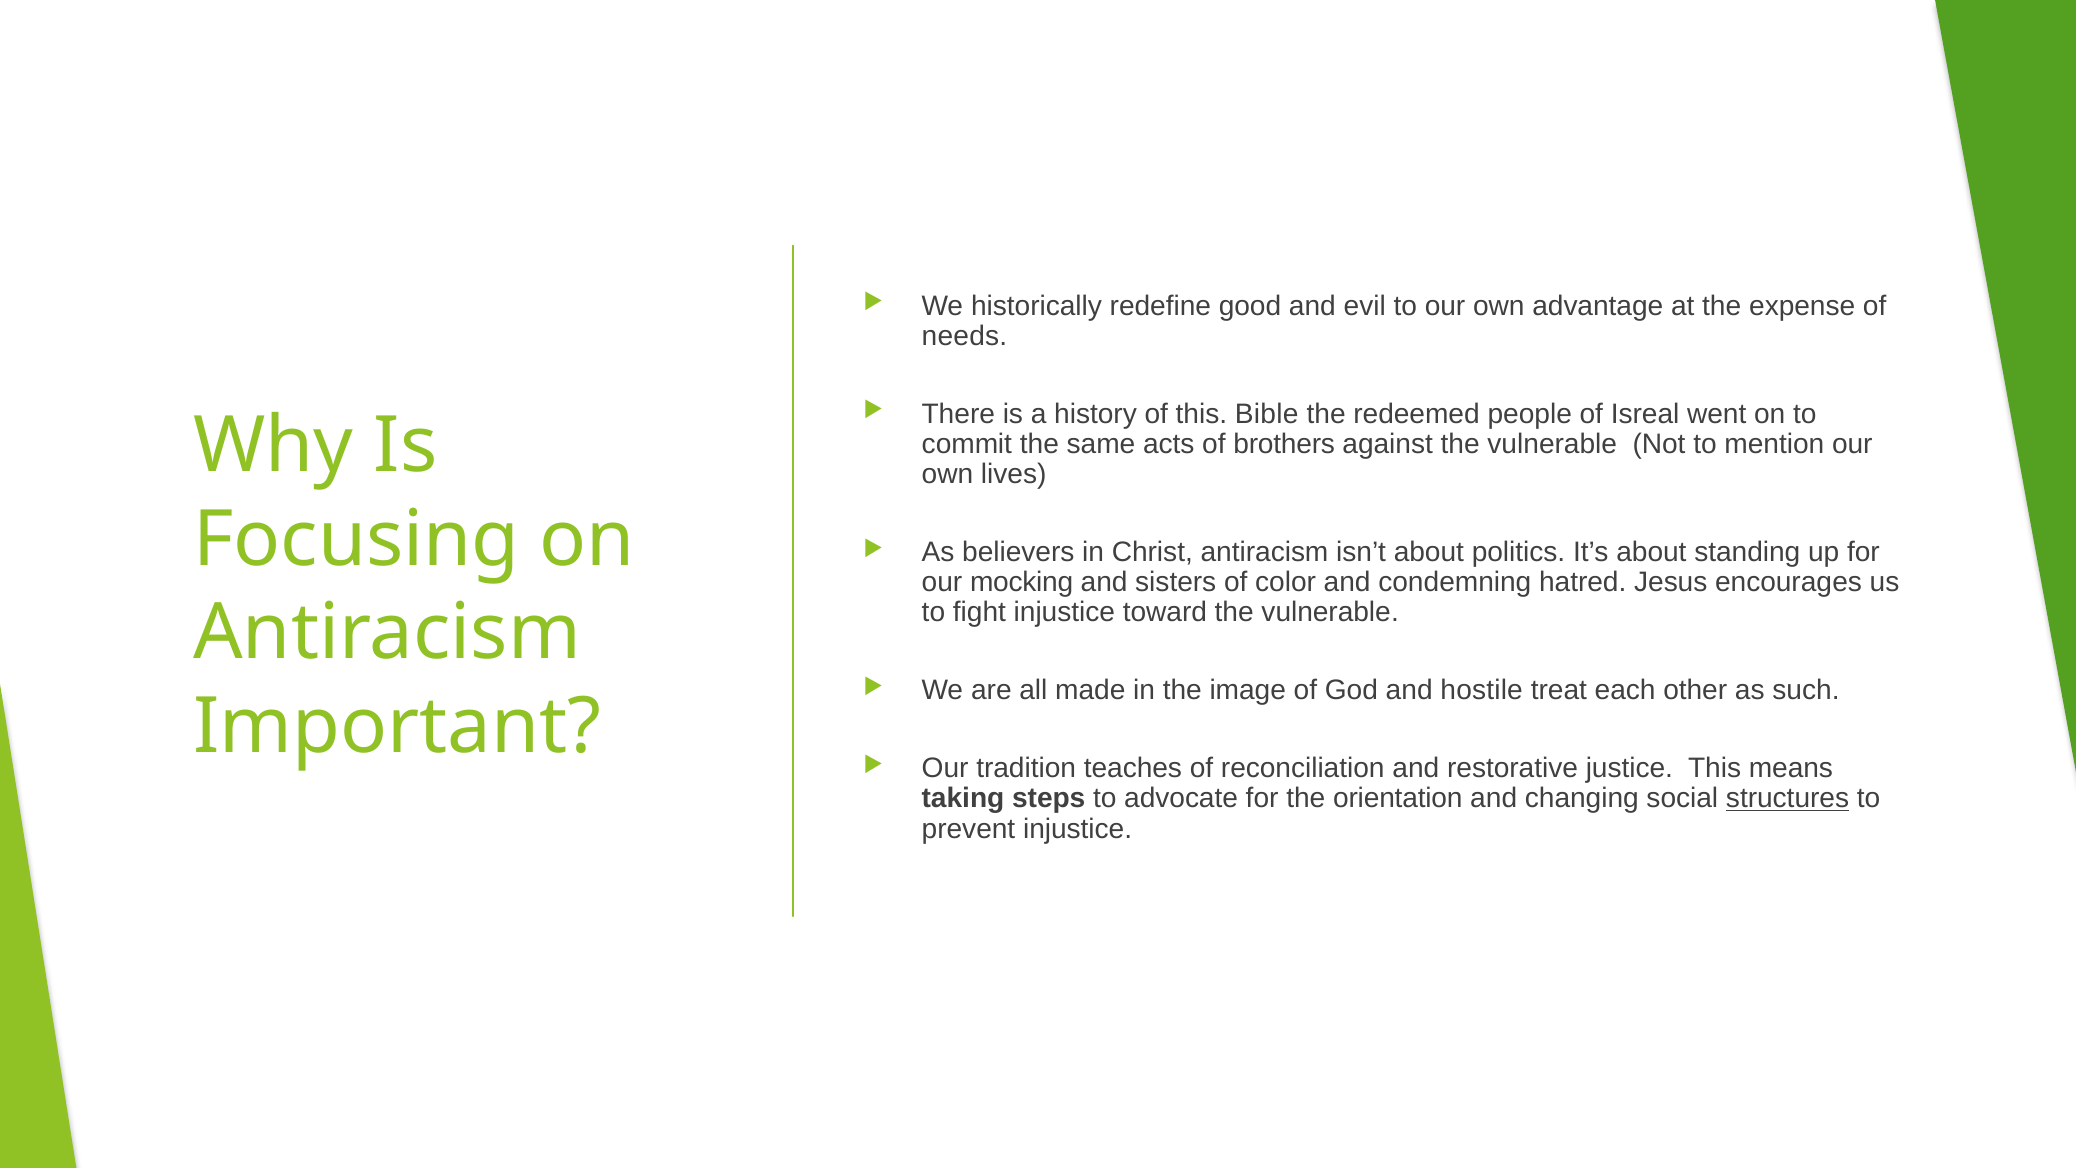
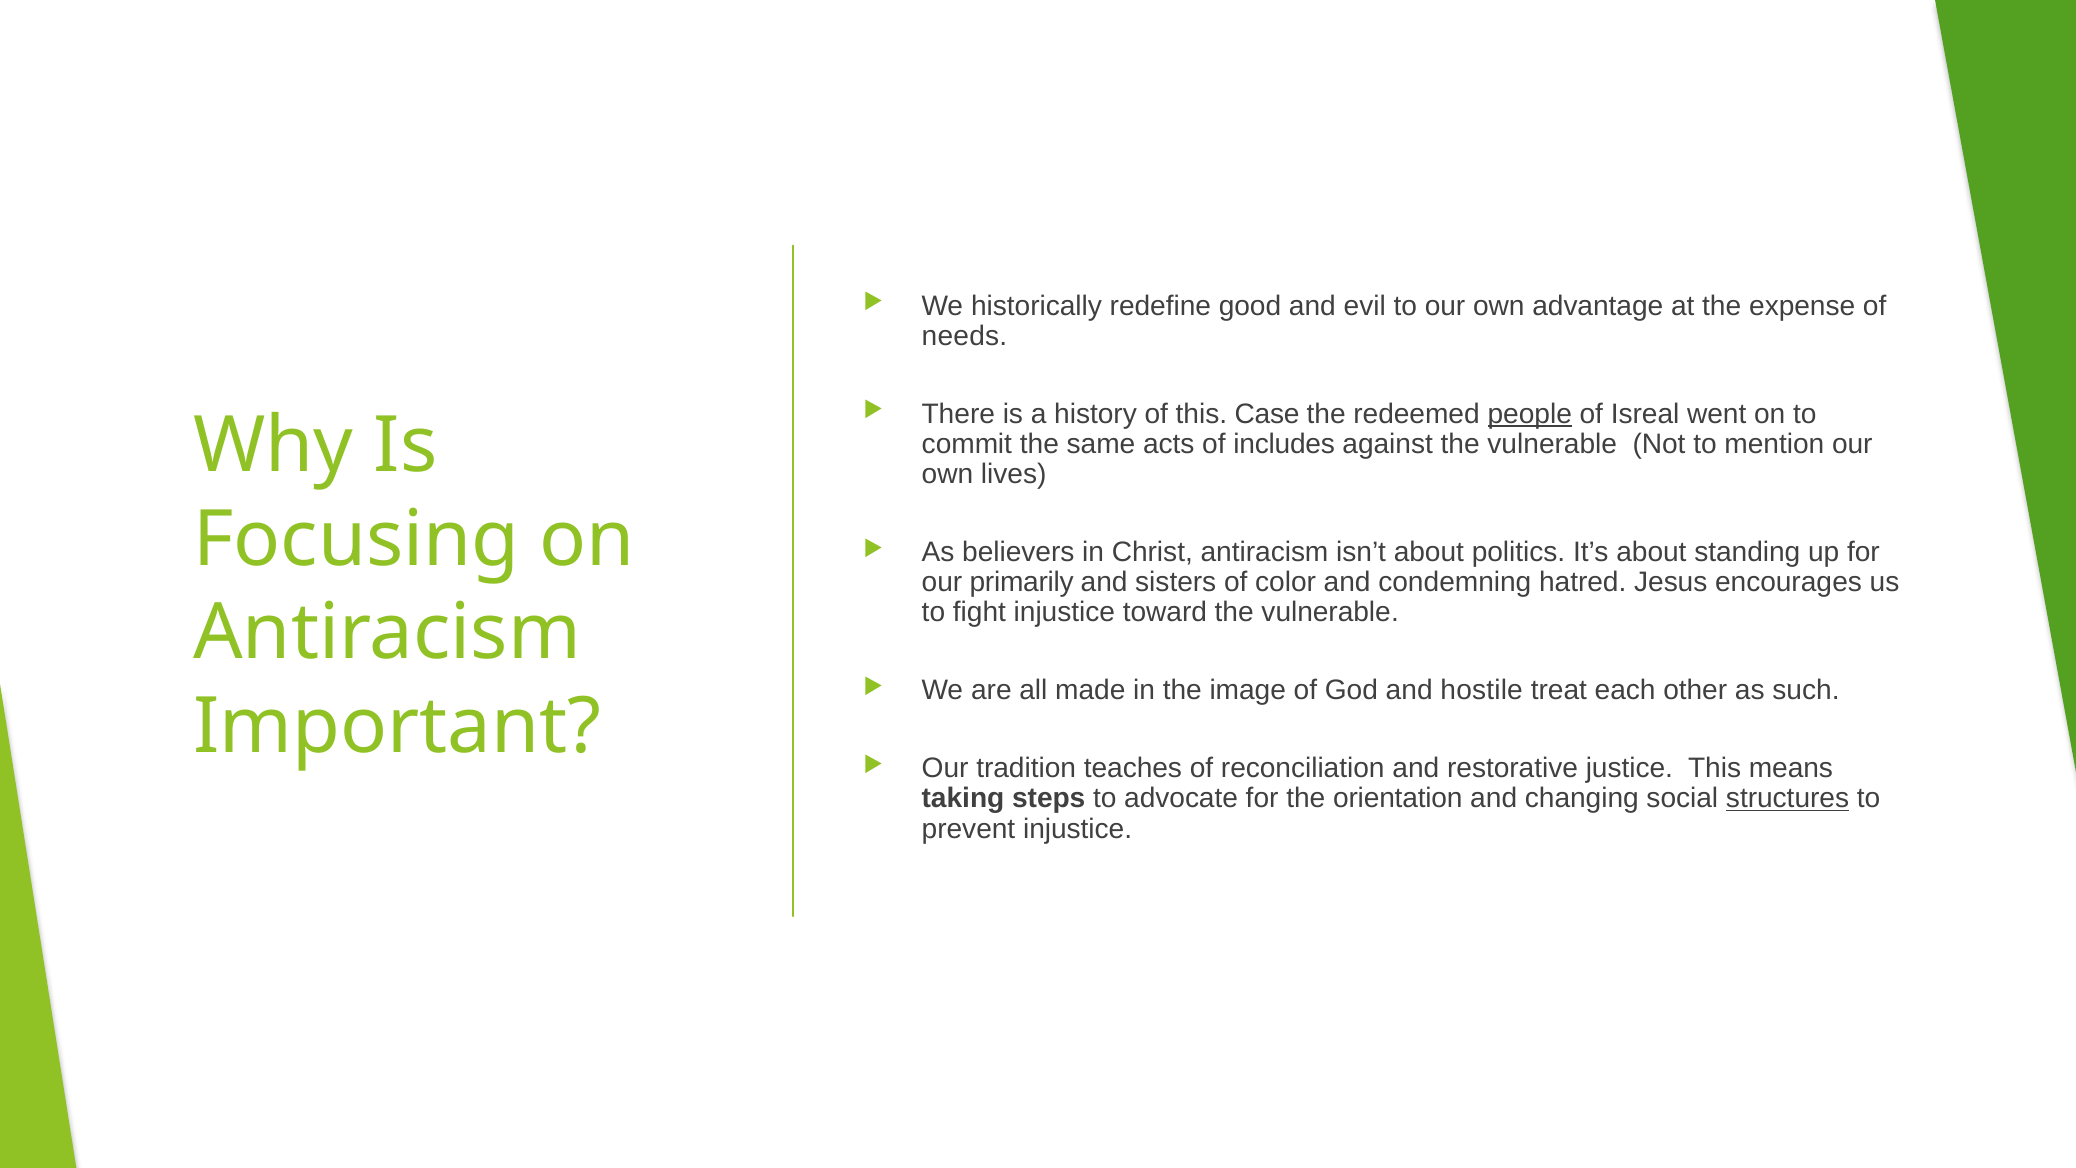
Bible: Bible -> Case (1267, 414)
people underline: none -> present (1530, 414)
brothers: brothers -> includes (1284, 444)
mocking: mocking -> primarily (1022, 582)
